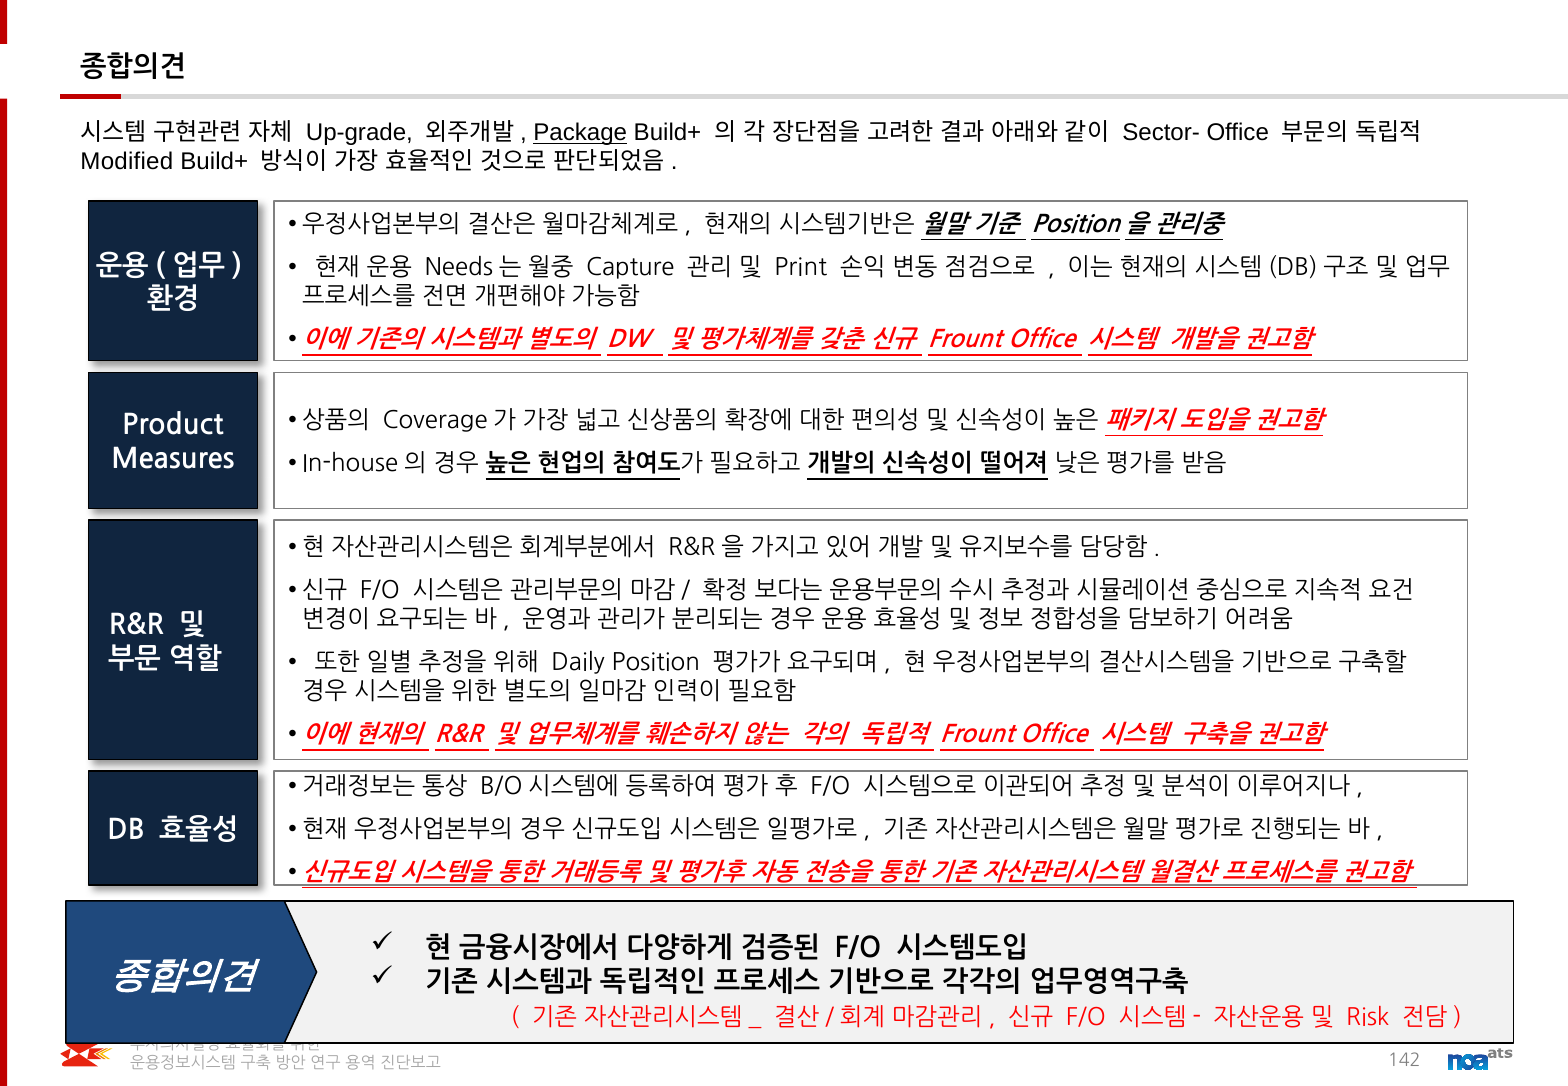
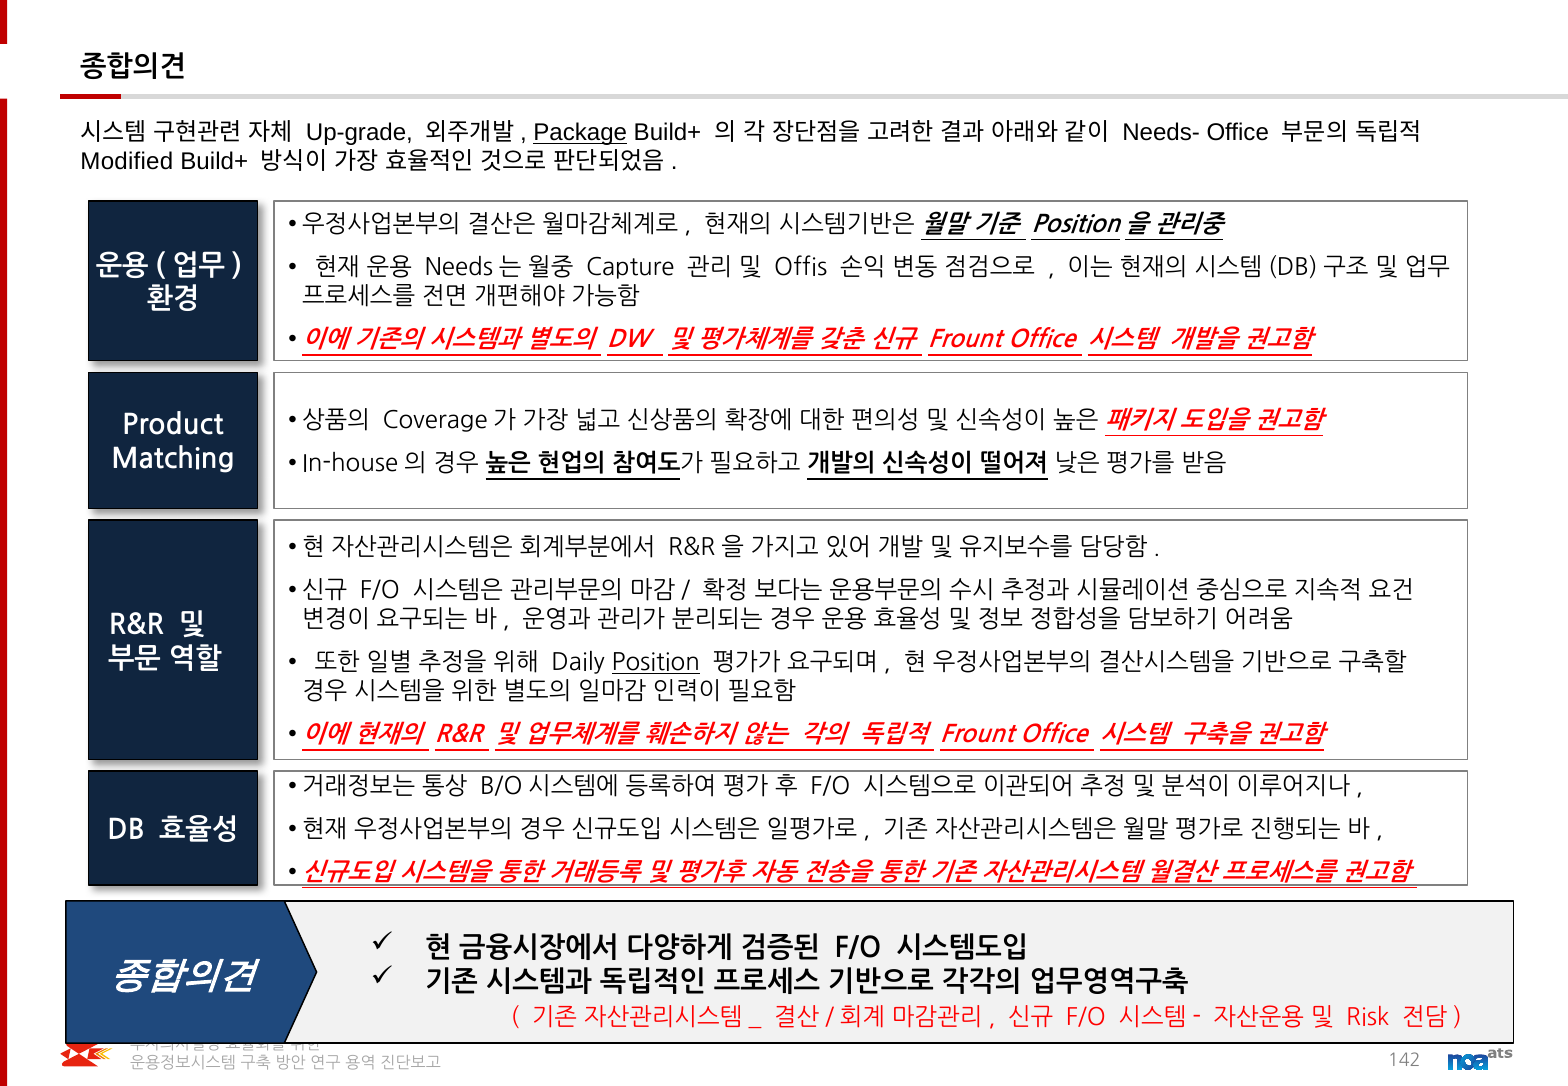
Sector-: Sector- -> Needs- (1161, 133)
Print: Print -> Offis (801, 268)
Measures: Measures -> Matching (173, 459)
Position underline: none -> present (656, 663)
